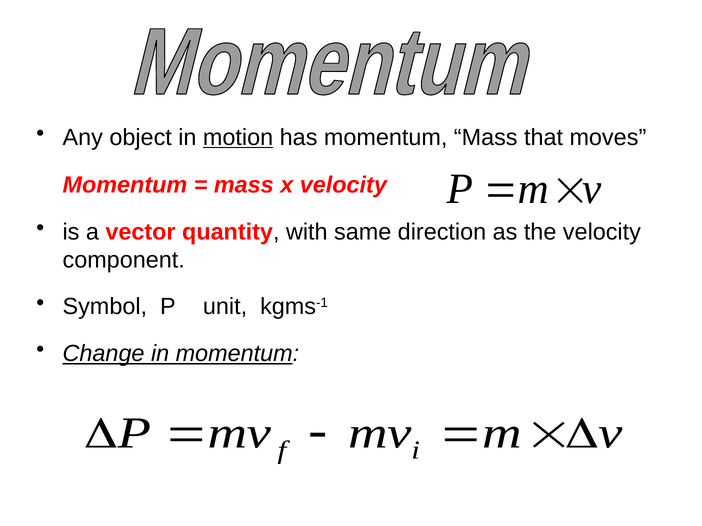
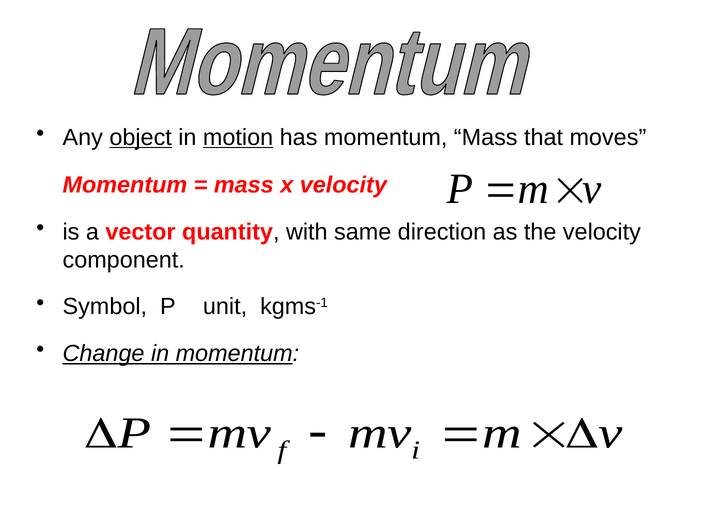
object underline: none -> present (141, 138)
